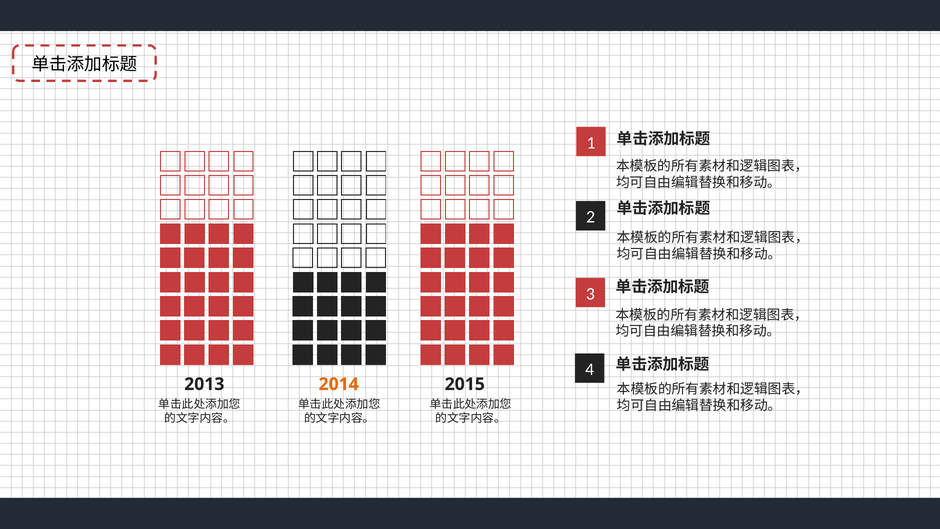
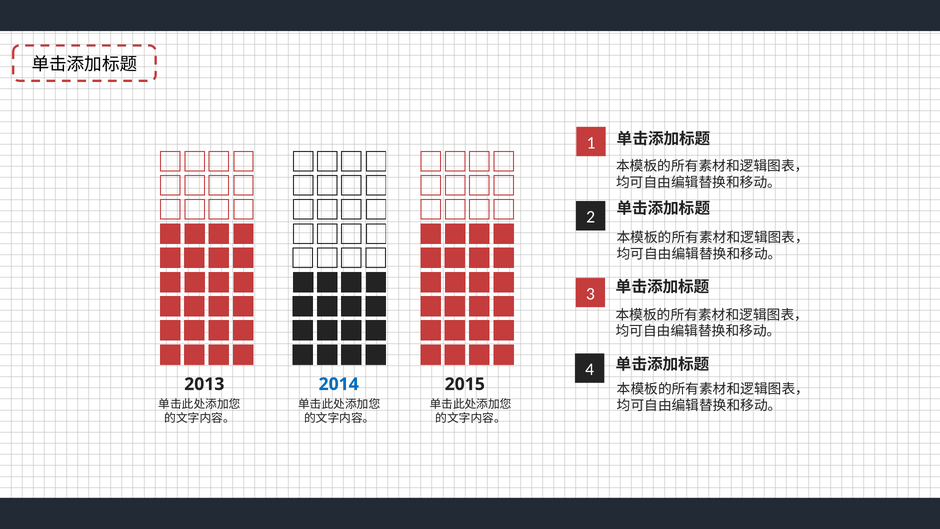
2014 colour: orange -> blue (339, 384)
